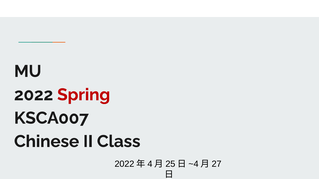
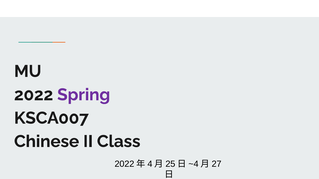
Spring colour: red -> purple (84, 95)
